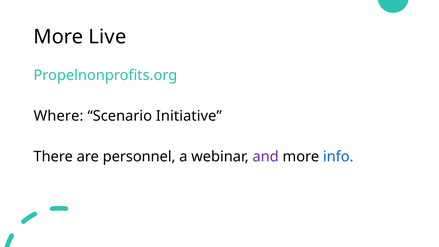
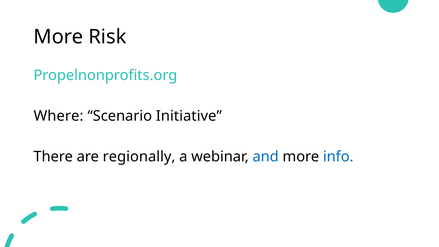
Live: Live -> Risk (108, 37)
personnel: personnel -> regionally (139, 157)
and colour: purple -> blue (266, 157)
